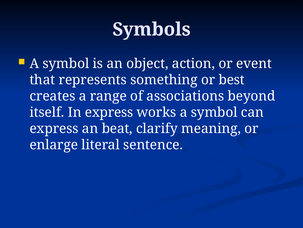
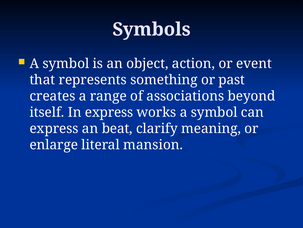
best: best -> past (232, 80)
sentence: sentence -> mansion (153, 144)
